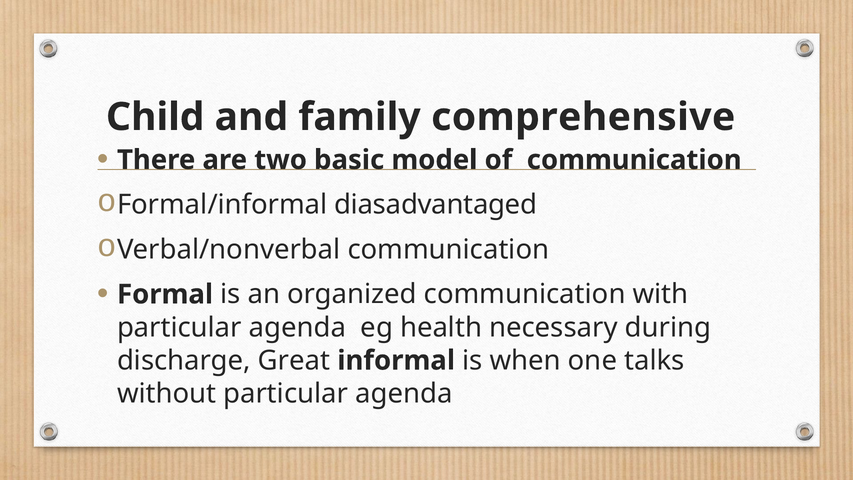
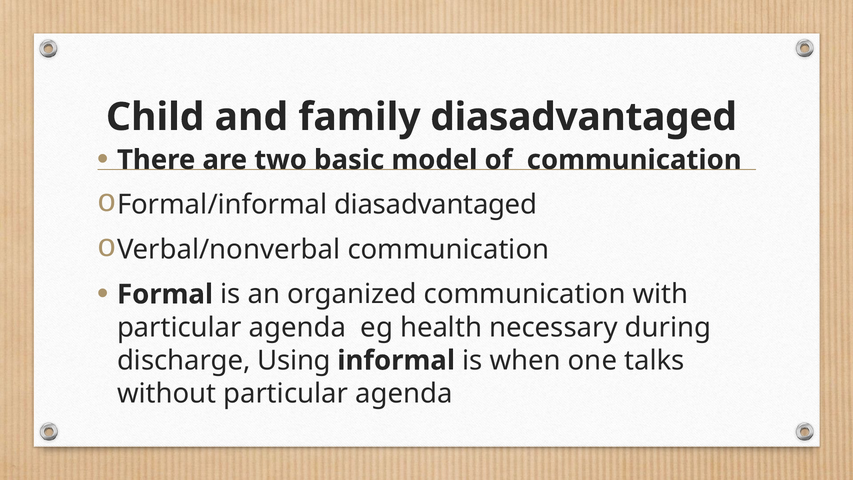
family comprehensive: comprehensive -> diasadvantaged (584, 117)
Great: Great -> Using (294, 360)
